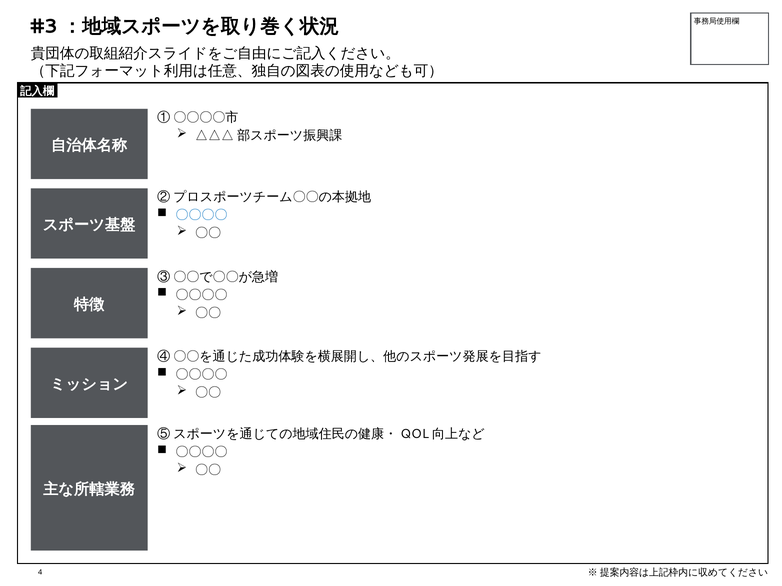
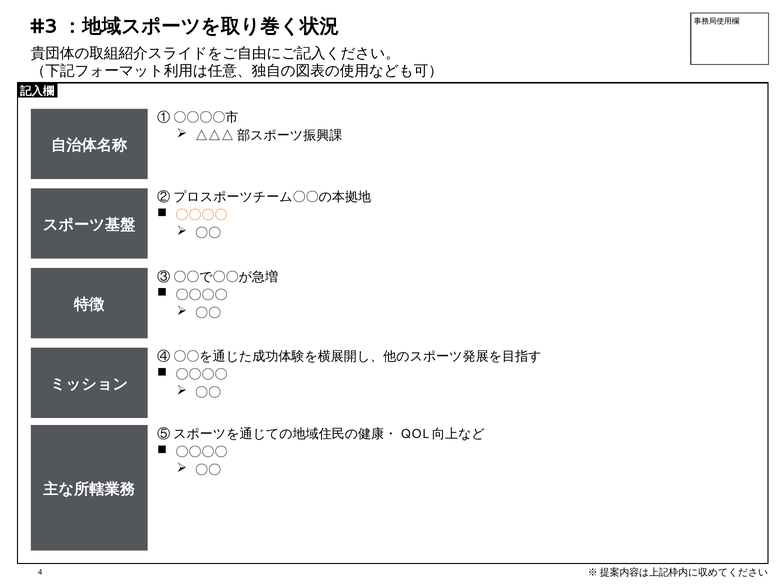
〇〇〇〇 colour: blue -> orange (201, 215)
